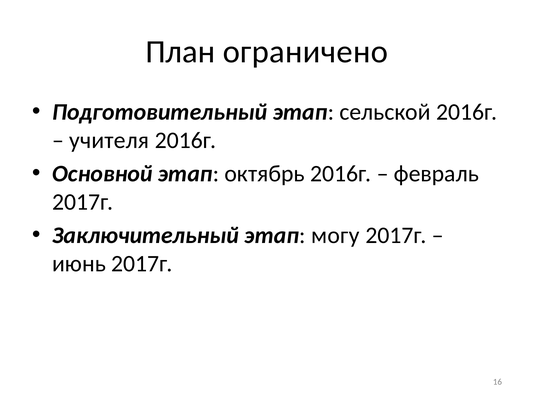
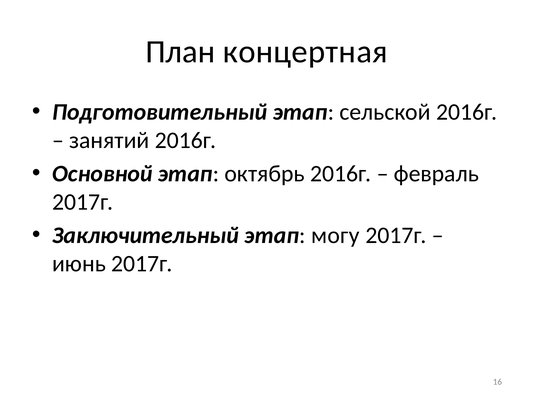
ограничено: ограничено -> концертная (305, 52)
учителя: учителя -> занятий (109, 141)
